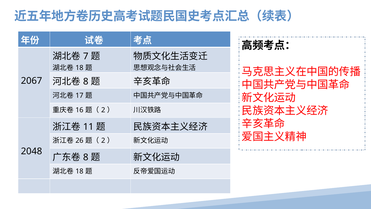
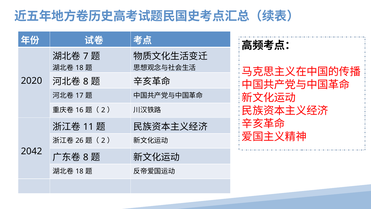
2067: 2067 -> 2020 (32, 81)
2048: 2048 -> 2042 (32, 151)
